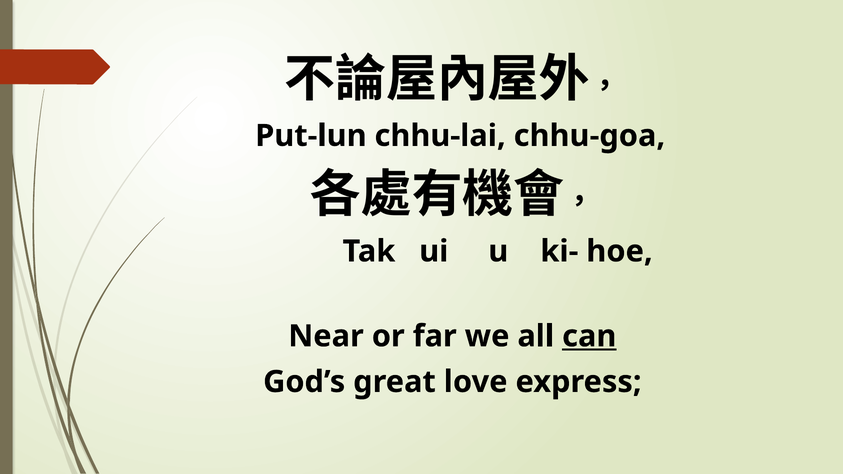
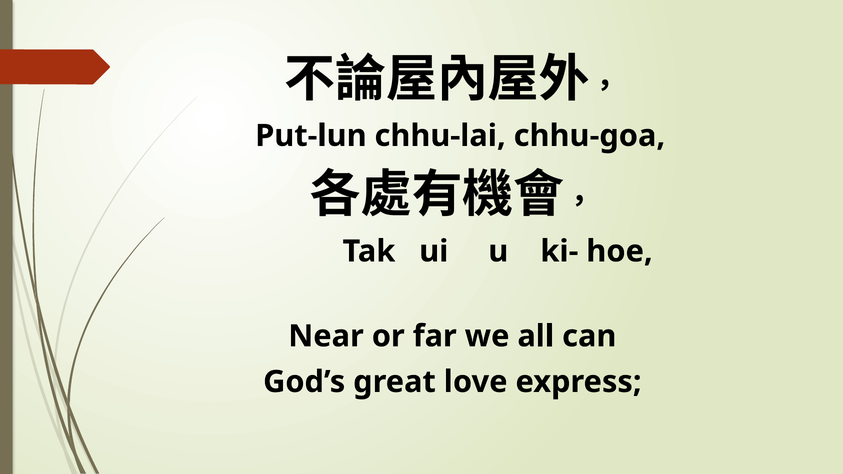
can underline: present -> none (589, 336)
